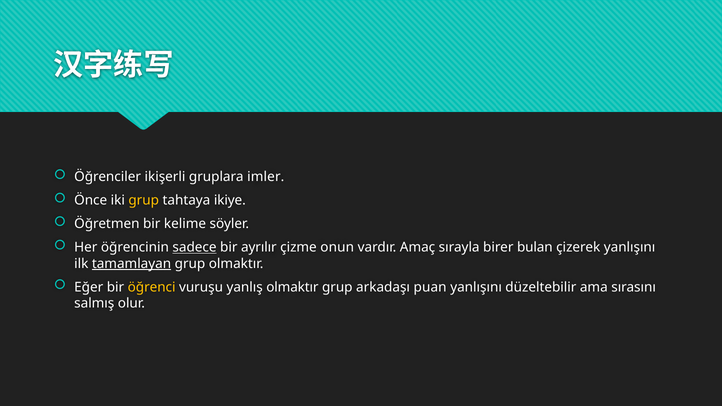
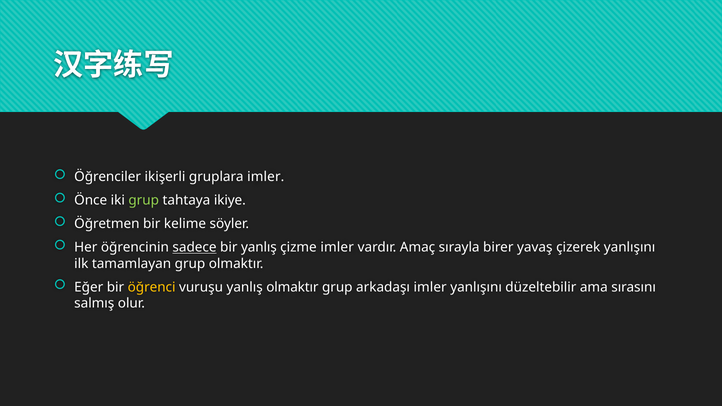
grup colour: yellow -> light green (144, 200)
bir ayrılır: ayrılır -> yanlış (259, 247)
çizme onun: onun -> imler (337, 247)
bulan: bulan -> yavaş (535, 247)
tamamlayan underline: present -> none (132, 264)
arkadaşı puan: puan -> imler (430, 287)
